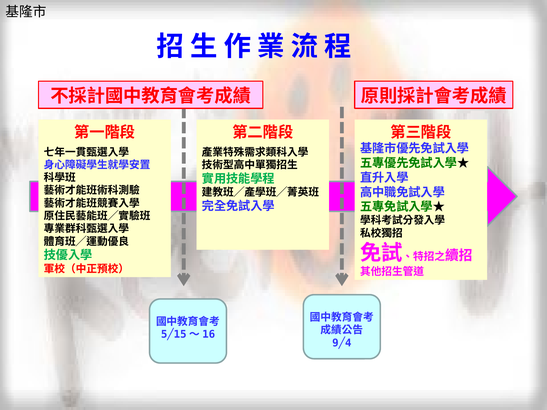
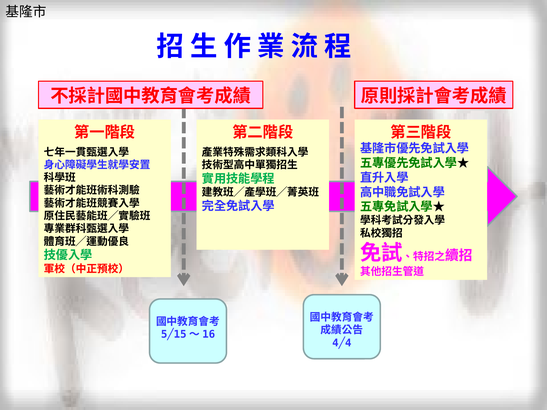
9╱4: 9╱4 -> 4╱4 (342, 343)
